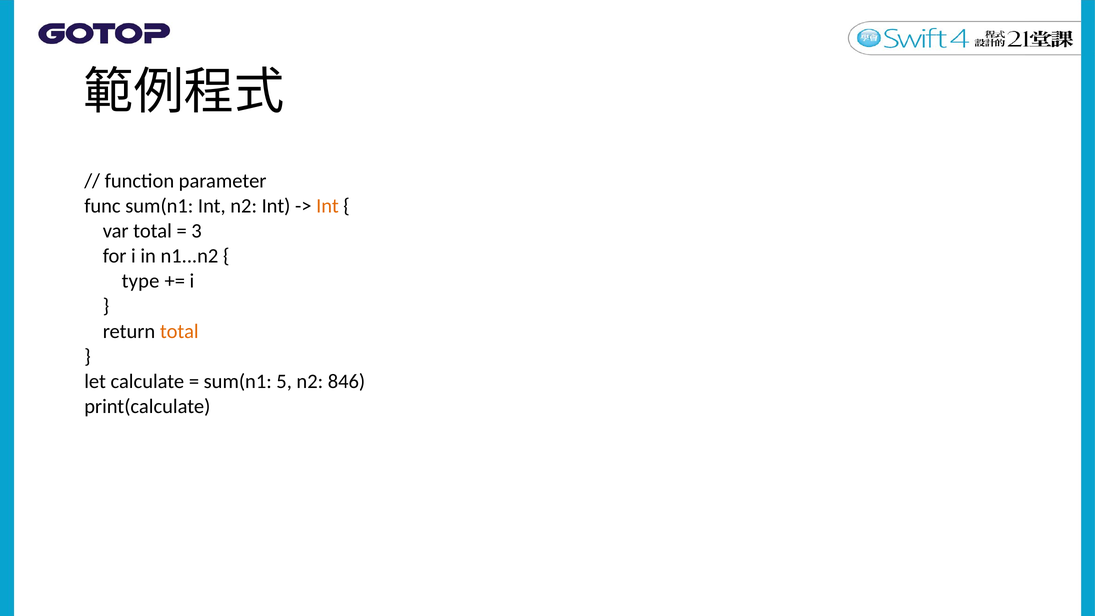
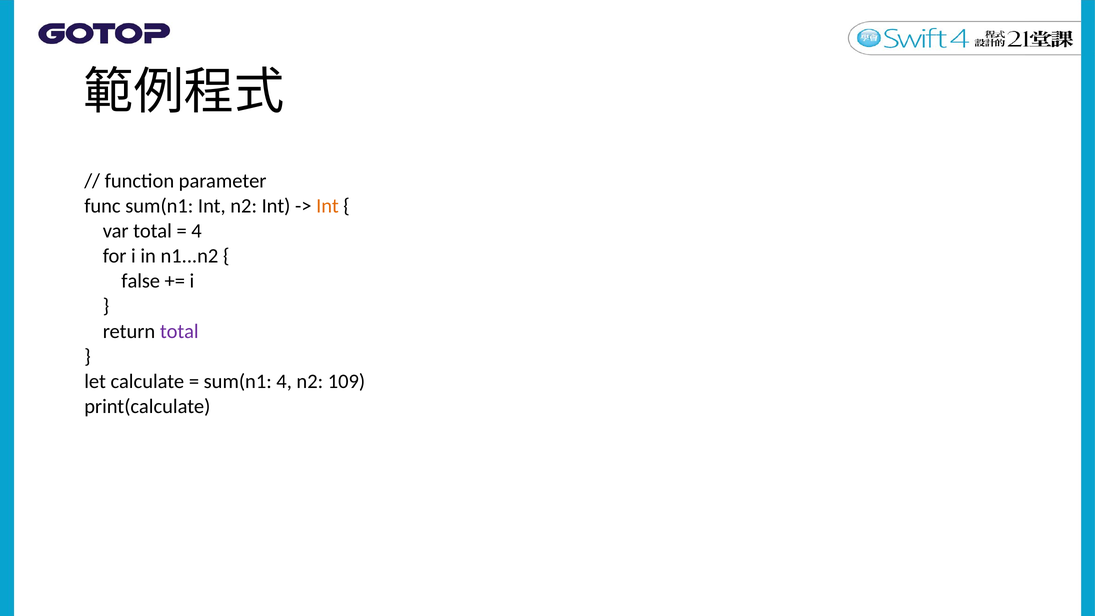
3: 3 -> 4 (196, 231)
type: type -> false (141, 281)
total colour: orange -> purple (179, 331)
sum(n1 5: 5 -> 4 (284, 381)
846: 846 -> 109 (346, 381)
